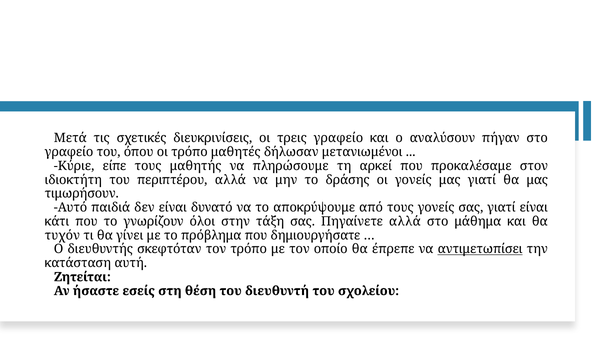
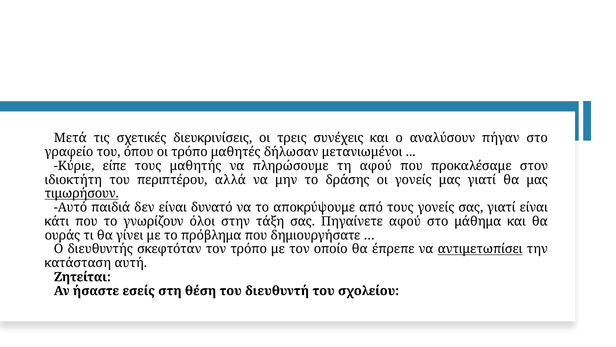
τρεις γραφείο: γραφείο -> συνέχεις (339, 138)
τη αρκεί: αρκεί -> αφού (376, 166)
τιμωρήσουν underline: none -> present (82, 193)
Πηγαίνετε αλλά: αλλά -> αφού (405, 221)
τυχόν: τυχόν -> ουράς (62, 235)
